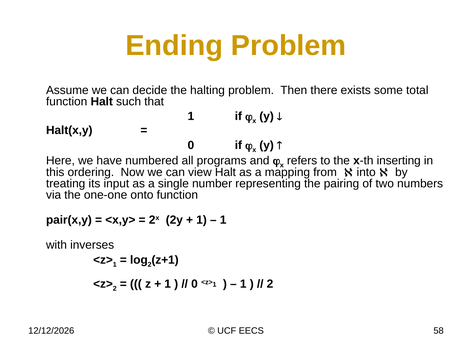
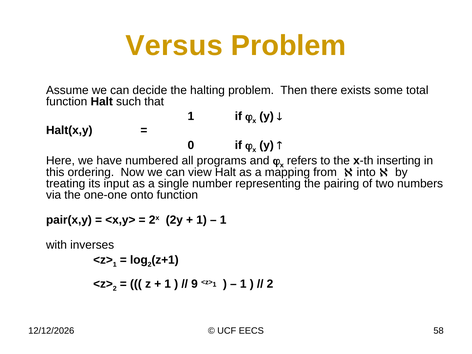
Ending: Ending -> Versus (174, 46)
0: 0 -> 9 (195, 284)
